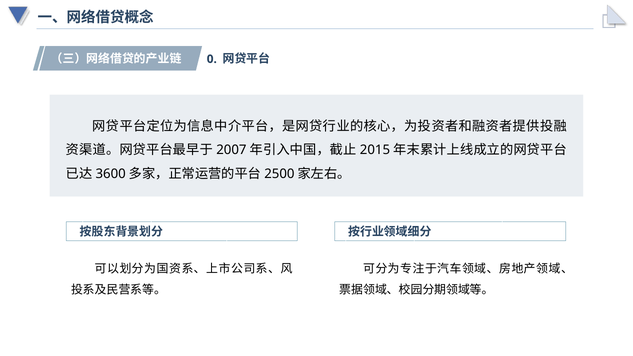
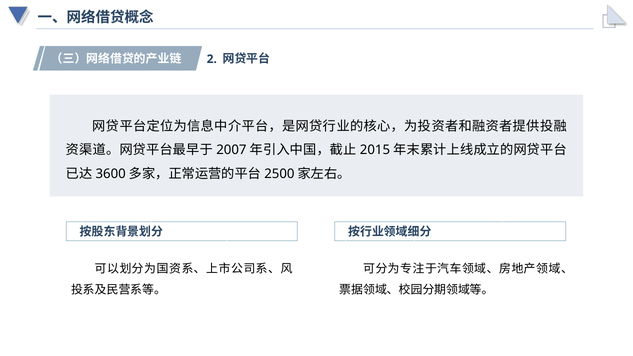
0: 0 -> 2 (212, 59)
